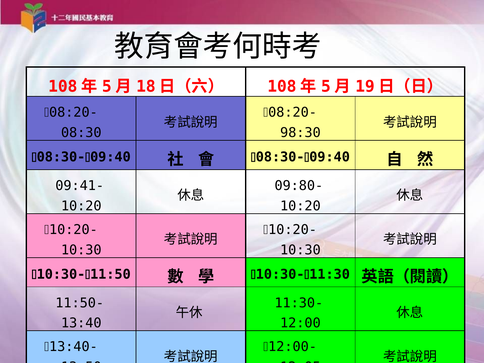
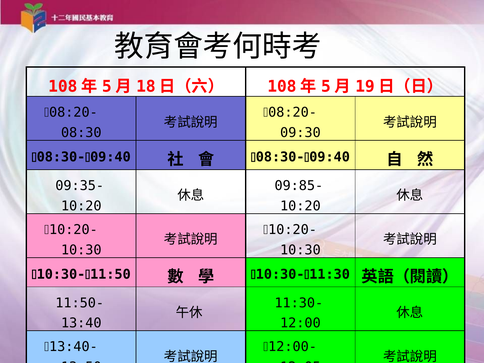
98:30: 98:30 -> 09:30 (300, 133)
09:41-: 09:41- -> 09:35- (80, 186)
09:80-: 09:80- -> 09:85- (299, 186)
